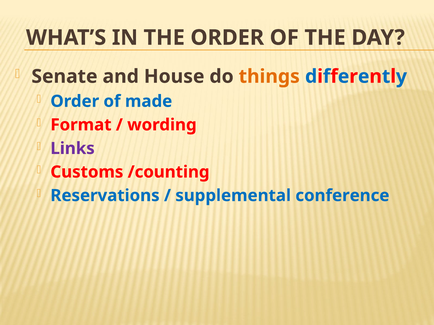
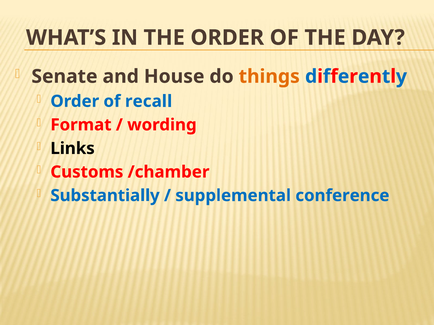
made: made -> recall (149, 101)
Links colour: purple -> black (73, 149)
/counting: /counting -> /chamber (169, 172)
Reservations: Reservations -> Substantially (105, 196)
